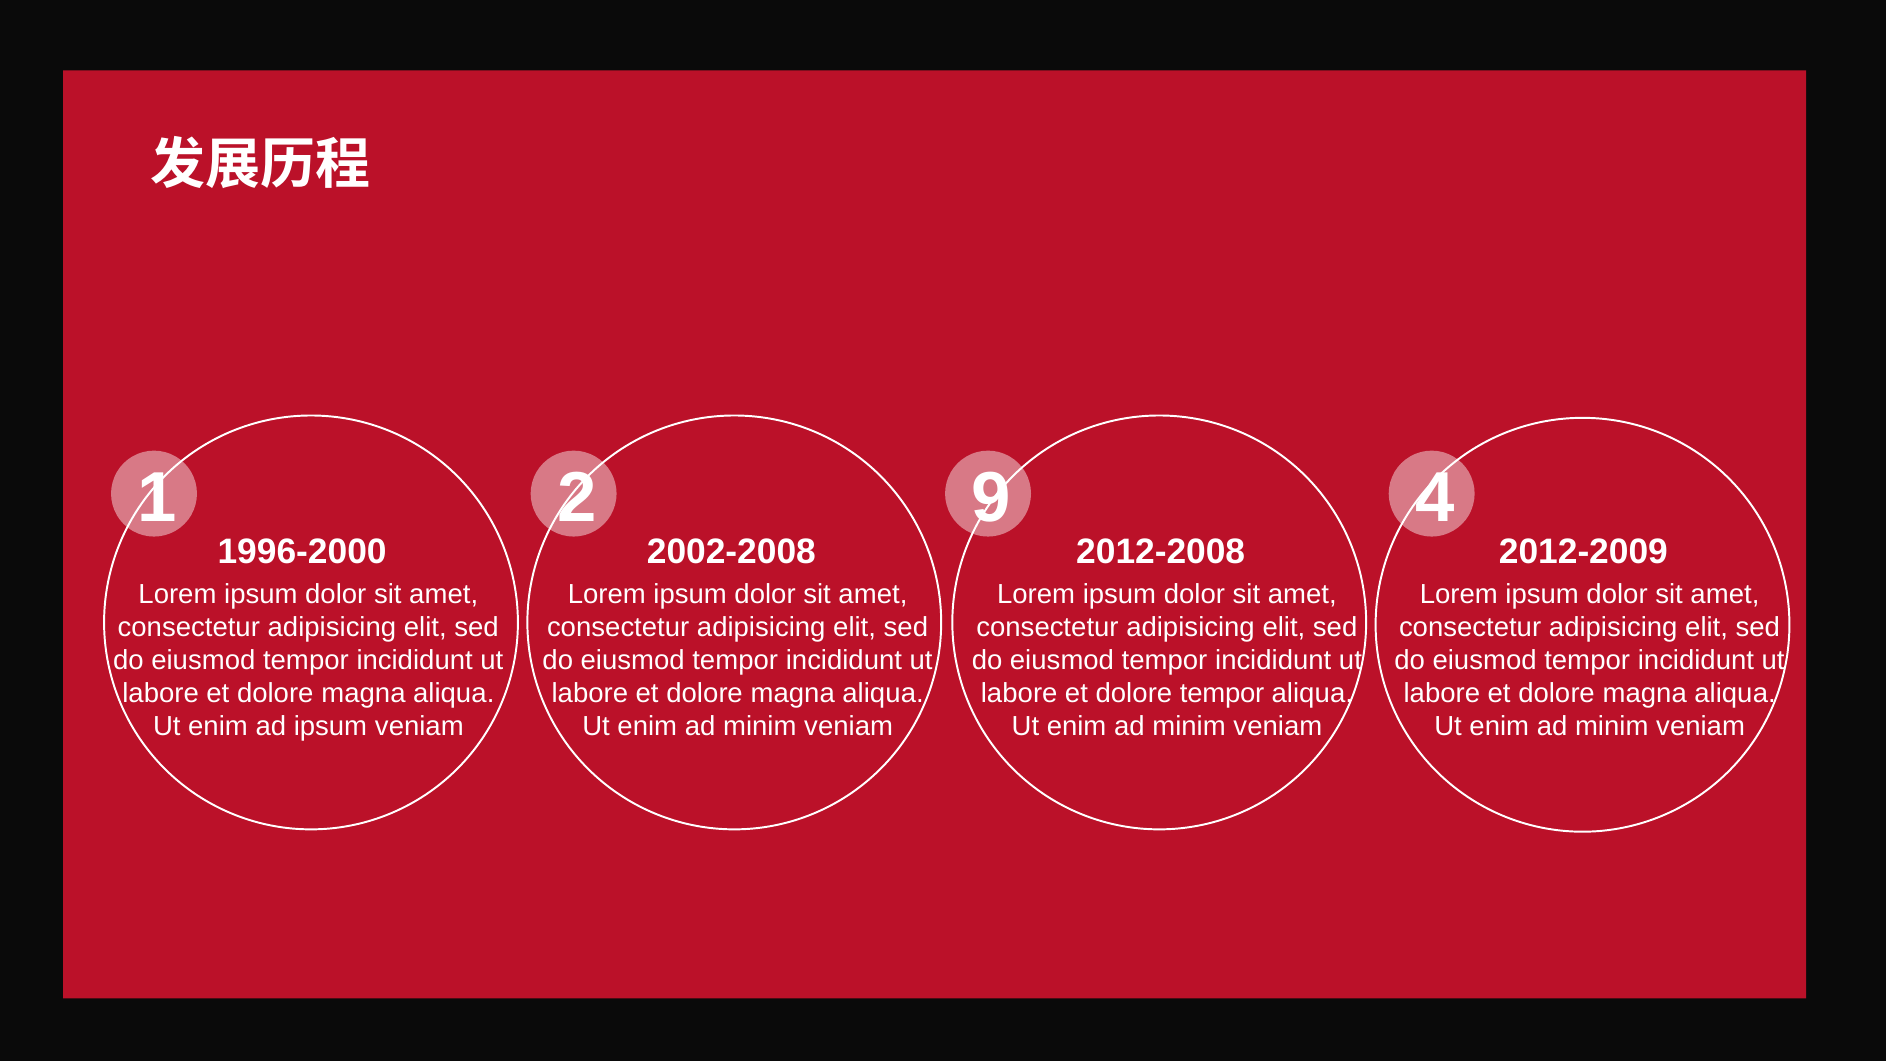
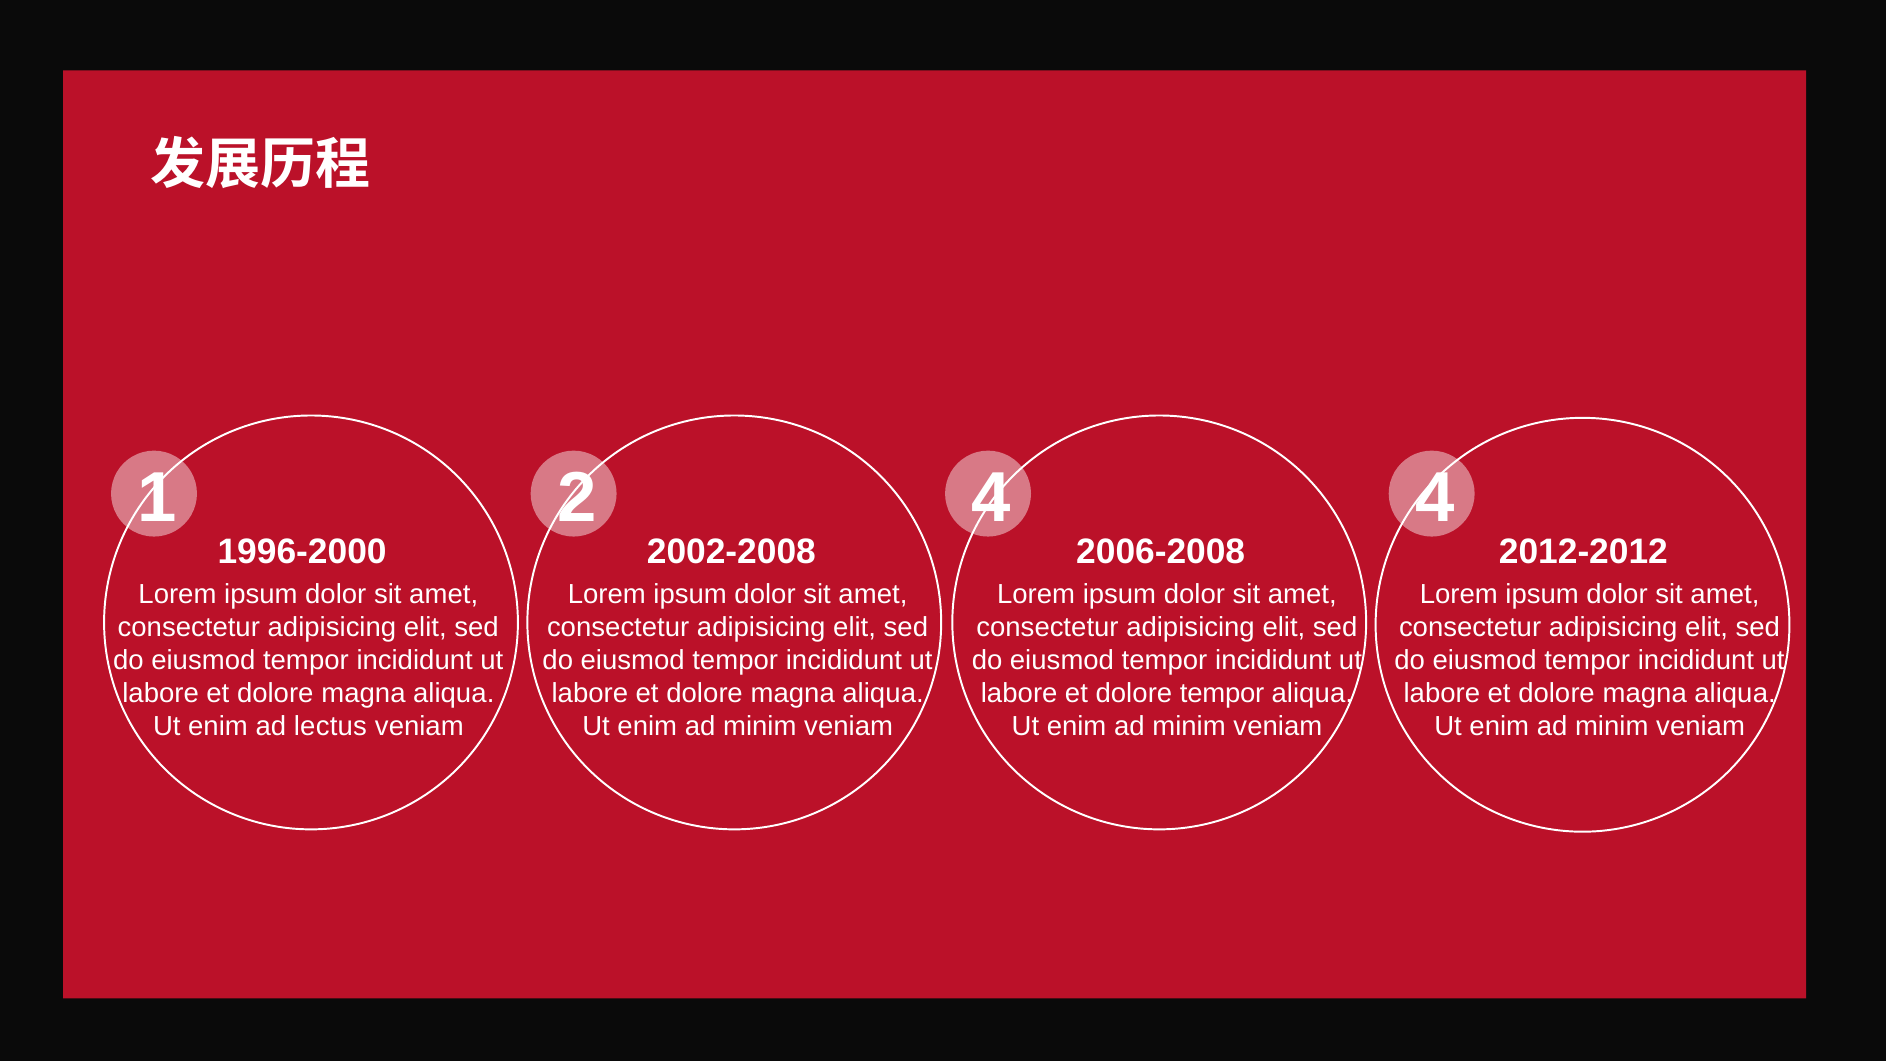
2 9: 9 -> 4 (991, 498)
2012-2008: 2012-2008 -> 2006-2008 (1161, 552)
2012-2009: 2012-2009 -> 2012-2012 (1583, 552)
ad ipsum: ipsum -> lectus (330, 726)
